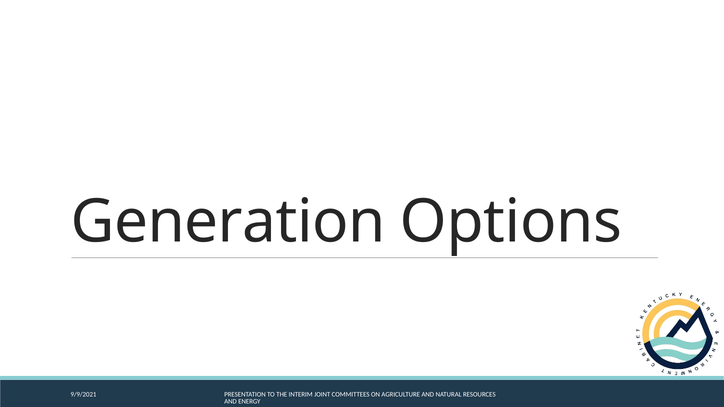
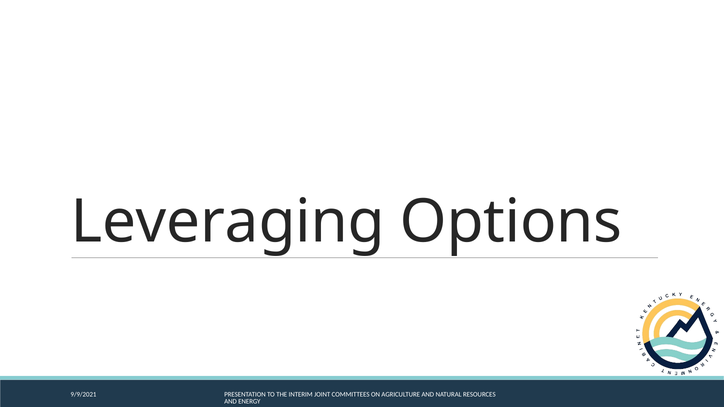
Generation: Generation -> Leveraging (228, 222)
